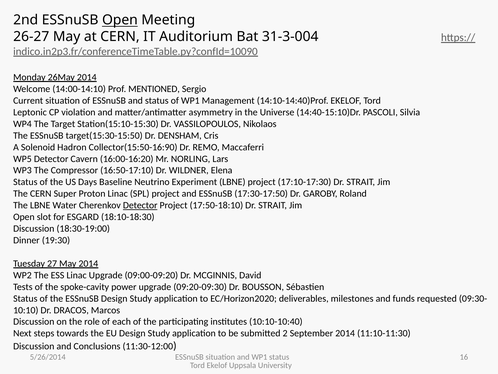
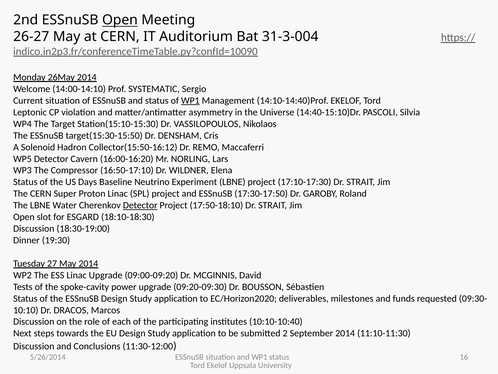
MENTIONED: MENTIONED -> SYSTEMATIC (154, 89)
WP1 underline: none -> present (190, 100)
Collector(15:50-16:90: Collector(15:50-16:90 -> Collector(15:50-16:12 (133, 147)
